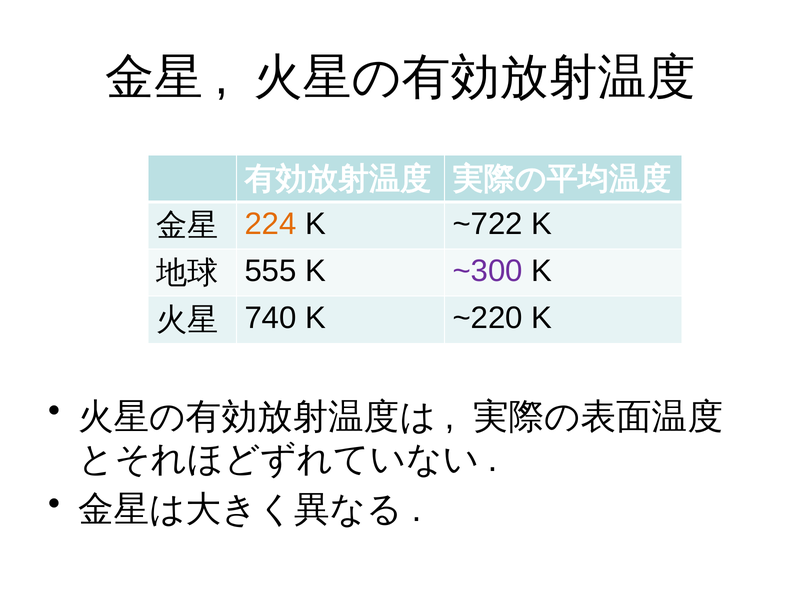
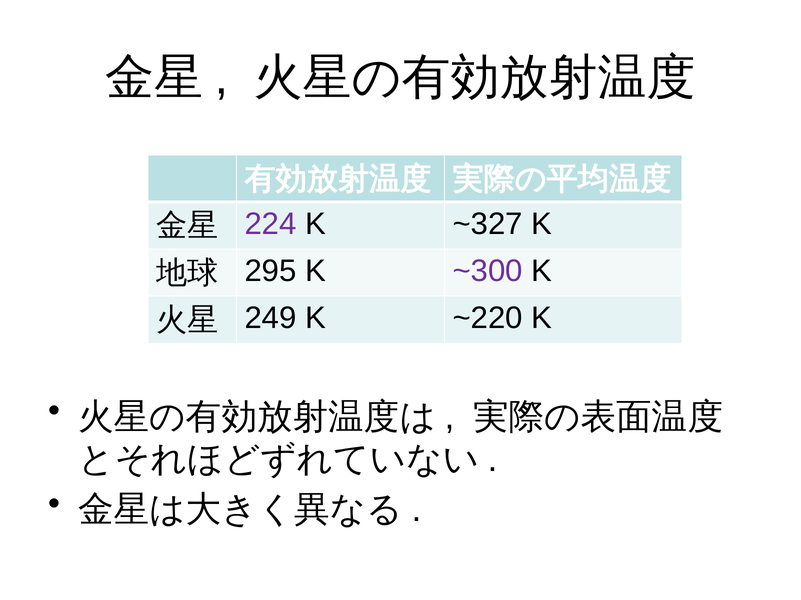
224 colour: orange -> purple (271, 224)
~722: ~722 -> ~327 (488, 224)
555: 555 -> 295 (271, 271)
740: 740 -> 249 (271, 318)
